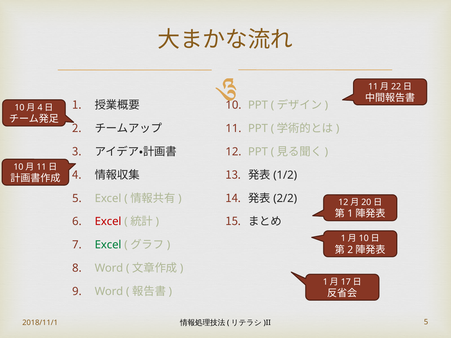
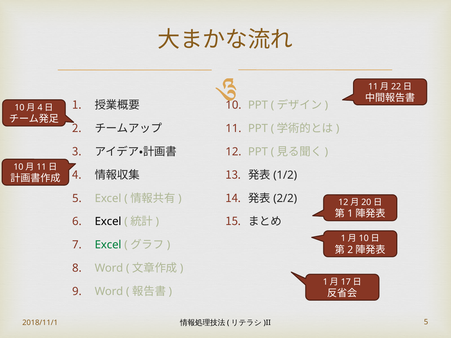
Excel colour: red -> black (108, 222)
